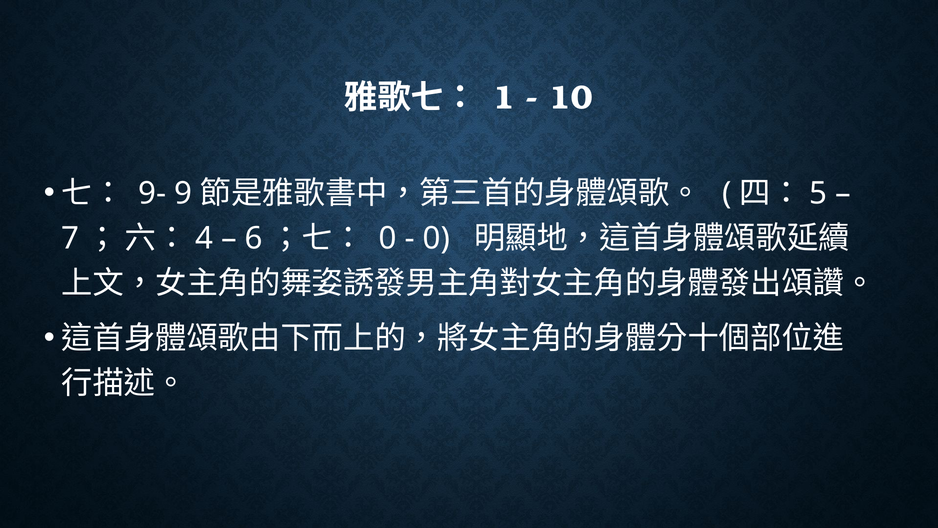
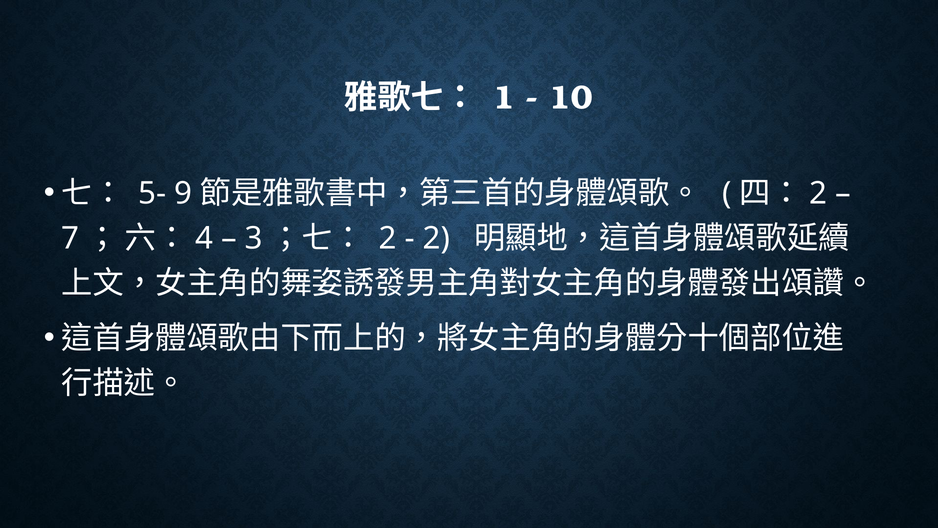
9-: 9- -> 5- (152, 193)
5: 5 -> 2 (818, 193)
6: 6 -> 3 (254, 238)
0: 0 -> 2 (388, 238)
0: 0 -> 2 (436, 238)
